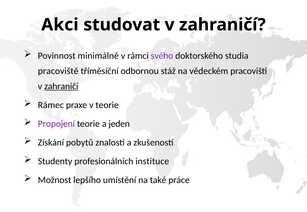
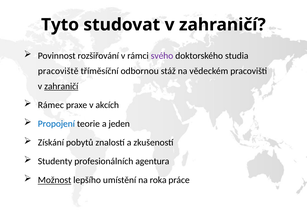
Akci: Akci -> Tyto (60, 25)
minimálně: minimálně -> rozšiřování (98, 56)
v teorie: teorie -> akcích (107, 105)
Propojení colour: purple -> blue (56, 124)
instituce: instituce -> agentura (152, 162)
Možnost underline: none -> present (55, 181)
také: také -> roka (158, 181)
